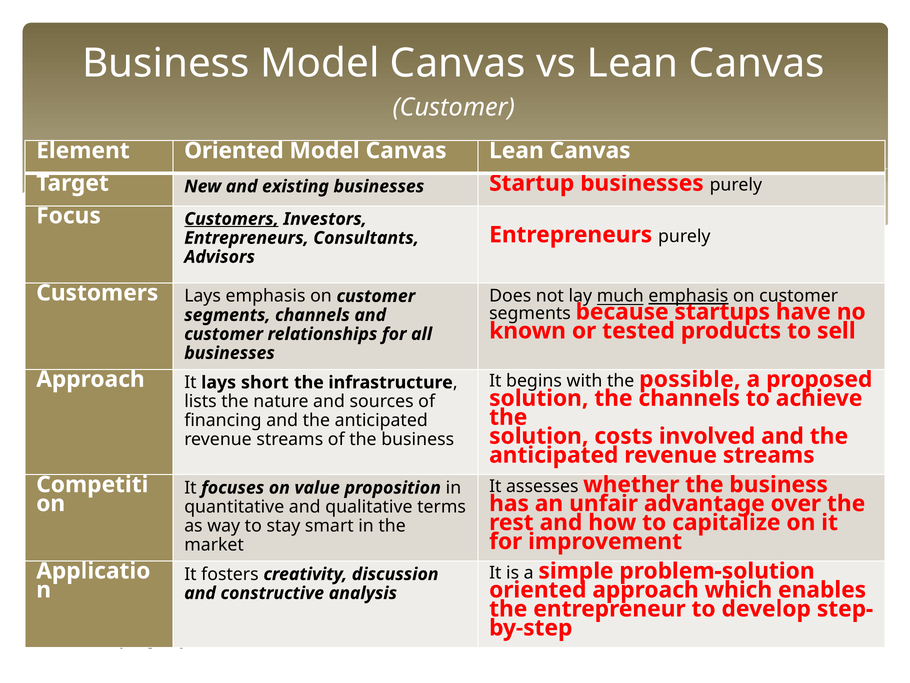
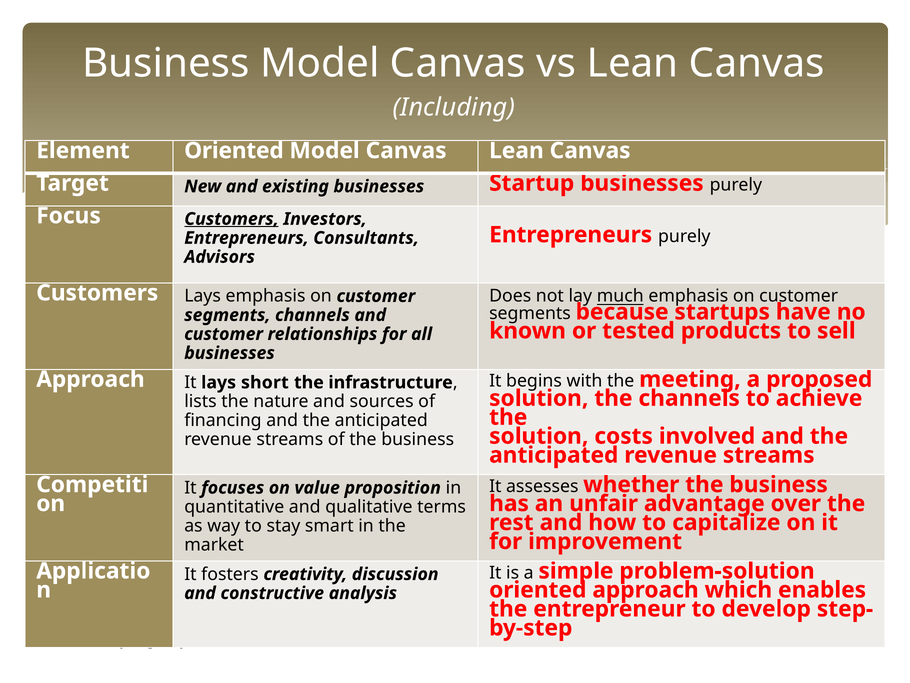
Customer: Customer -> Including (454, 107)
emphasis underline: present -> none (688, 296)
possible: possible -> meeting (690, 379)
